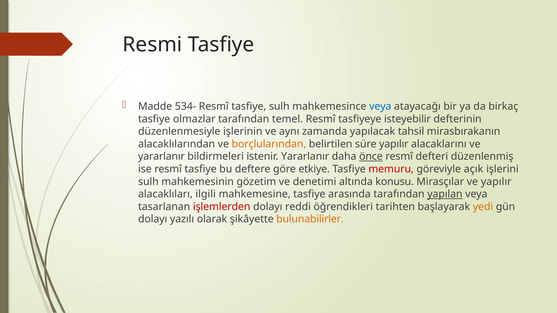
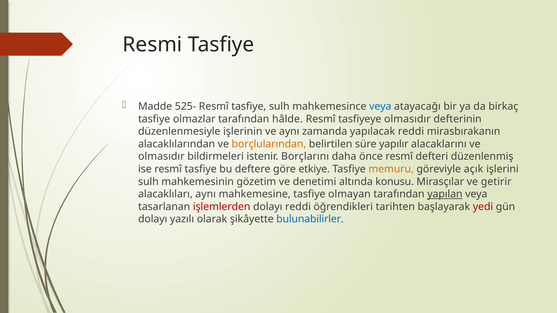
534-: 534- -> 525- (186, 107)
temel: temel -> hâlde (287, 119)
tasfiyeye isteyebilir: isteyebilir -> olmasıdır (407, 119)
yapılacak tahsil: tahsil -> reddi (411, 132)
yararlanır: yararlanır -> olmasıdır (161, 157)
istenir Yararlanır: Yararlanır -> Borçlarını (305, 157)
önce underline: present -> none (371, 157)
memuru colour: red -> orange (391, 169)
ve yapılır: yapılır -> getirir (496, 182)
alacaklıları ilgili: ilgili -> aynı (206, 194)
arasında: arasında -> olmayan (349, 194)
yedi colour: orange -> red (483, 207)
bulunabilirler colour: orange -> blue (310, 219)
